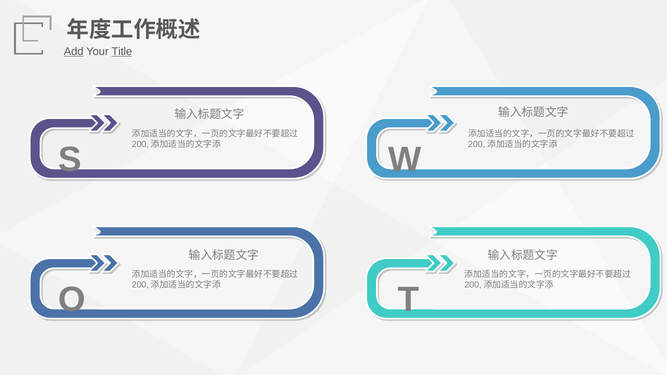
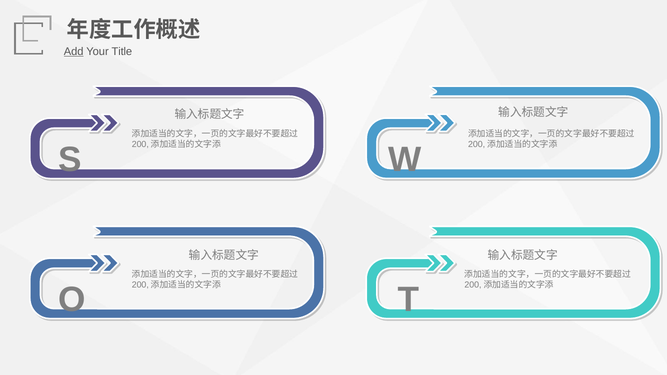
Title underline: present -> none (122, 52)
